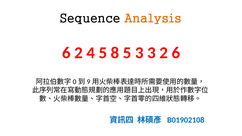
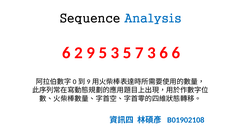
Analysis colour: orange -> blue (153, 18)
4: 4 -> 9 (91, 53)
5 8: 8 -> 3 (115, 53)
5 3: 3 -> 7 (139, 53)
3 2: 2 -> 6 (164, 53)
